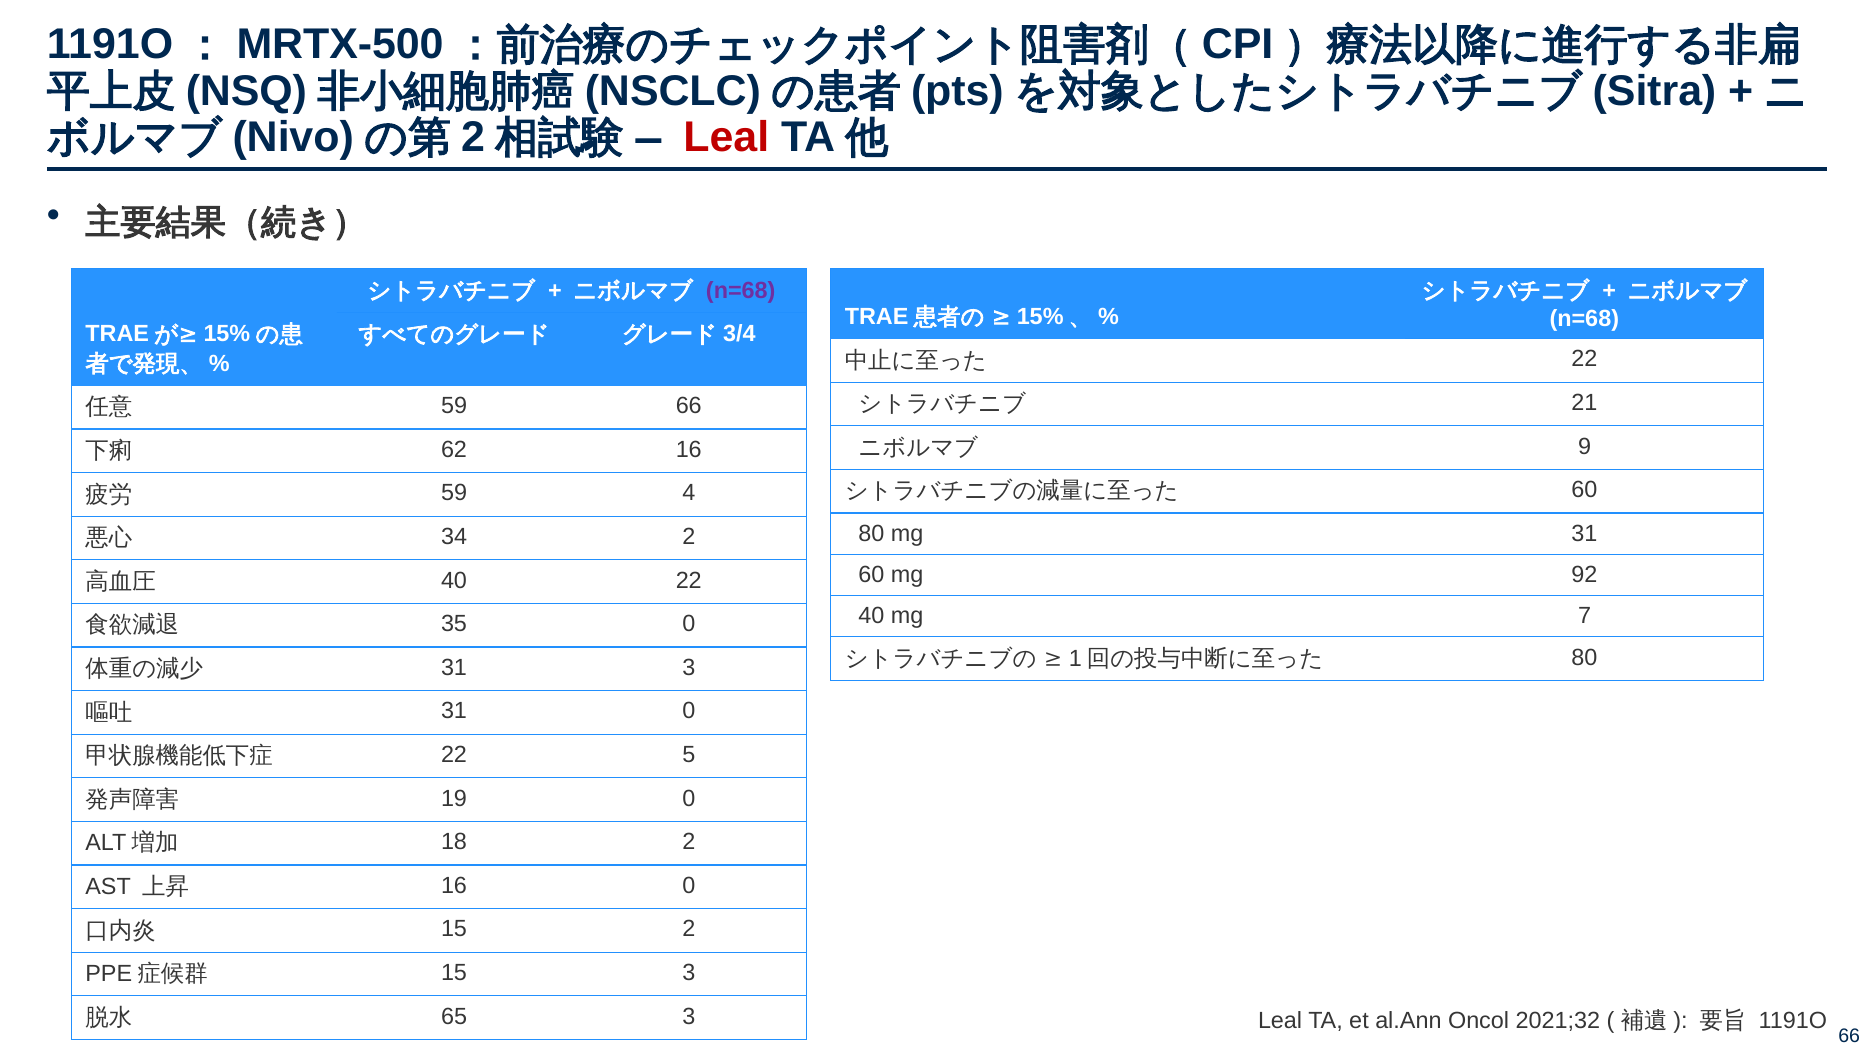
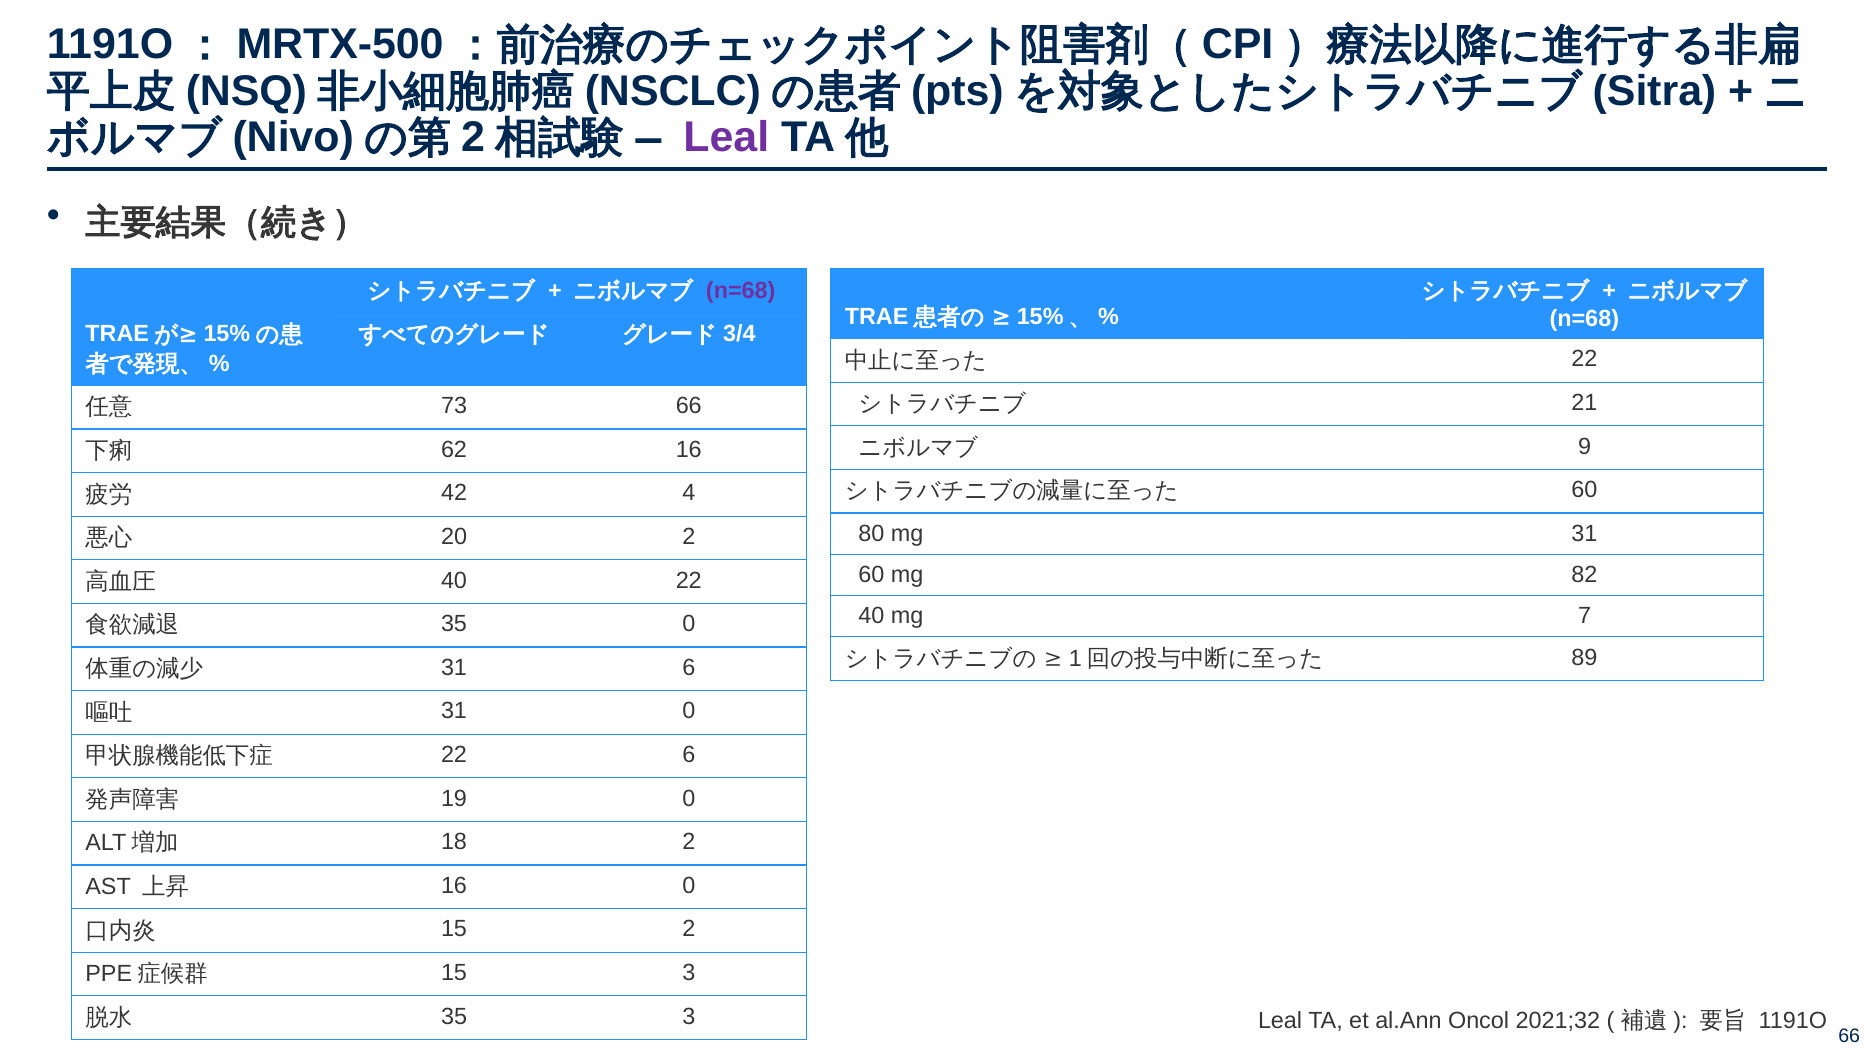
Leal colour: red -> purple (726, 138)
59: 59 -> 73 (454, 406)
59: 59 -> 42 (454, 493)
34: 34 -> 20 (454, 537)
92: 92 -> 82 (1584, 575)
80: 80 -> 89 (1584, 657)
31 3: 3 -> 6 (689, 668)
22 5: 5 -> 6 (689, 755)
65: 65 -> 35 (454, 1017)
